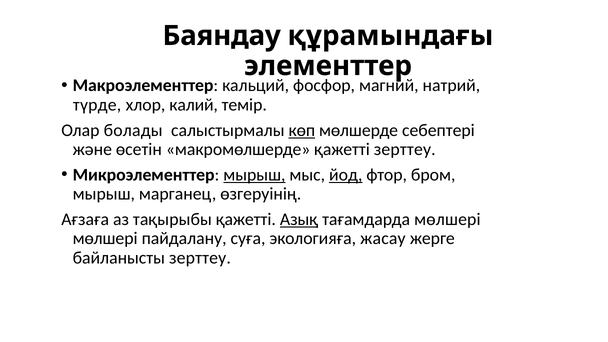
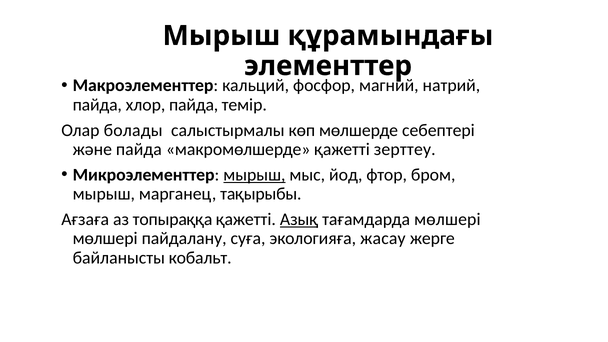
Баяндау: Баяндау -> Мырыш (221, 36)
түрде: түрде -> пайда (97, 105)
хлор калий: калий -> пайда (194, 105)
көп underline: present -> none (302, 130)
және өсетін: өсетін -> пайда (139, 149)
йод underline: present -> none (346, 175)
өзгеруінің: өзгеруінің -> тақырыбы (261, 194)
тақырыбы: тақырыбы -> топыраққа (173, 219)
байланысты зерттеу: зерттеу -> кобальт (200, 258)
